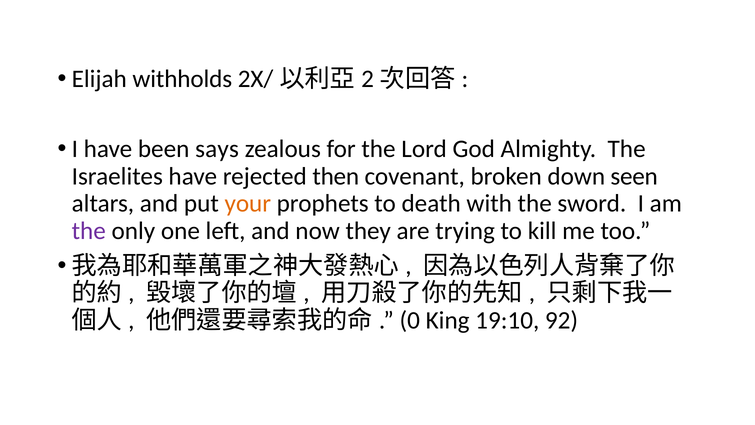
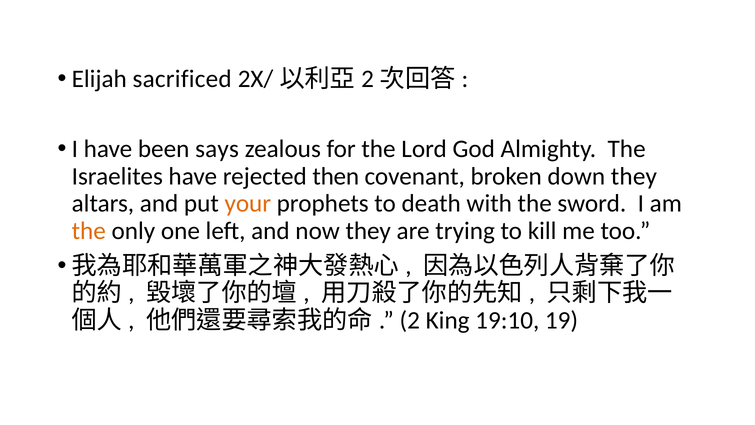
withholds: withholds -> sacrificed (182, 79)
down seen: seen -> they (634, 176)
the colour: purple -> orange (89, 231)
0: 0 -> 2 (410, 320)
92: 92 -> 19 (562, 320)
